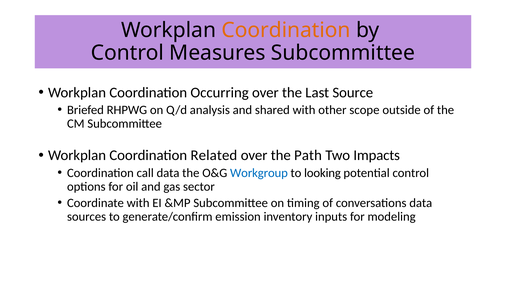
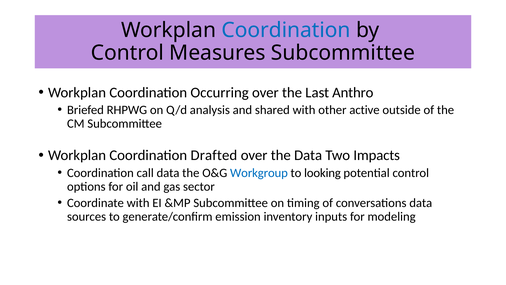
Coordination colour: orange -> blue (286, 30)
Source: Source -> Anthro (353, 92)
scope: scope -> active (364, 110)
Related: Related -> Drafted (214, 155)
the Path: Path -> Data (308, 155)
